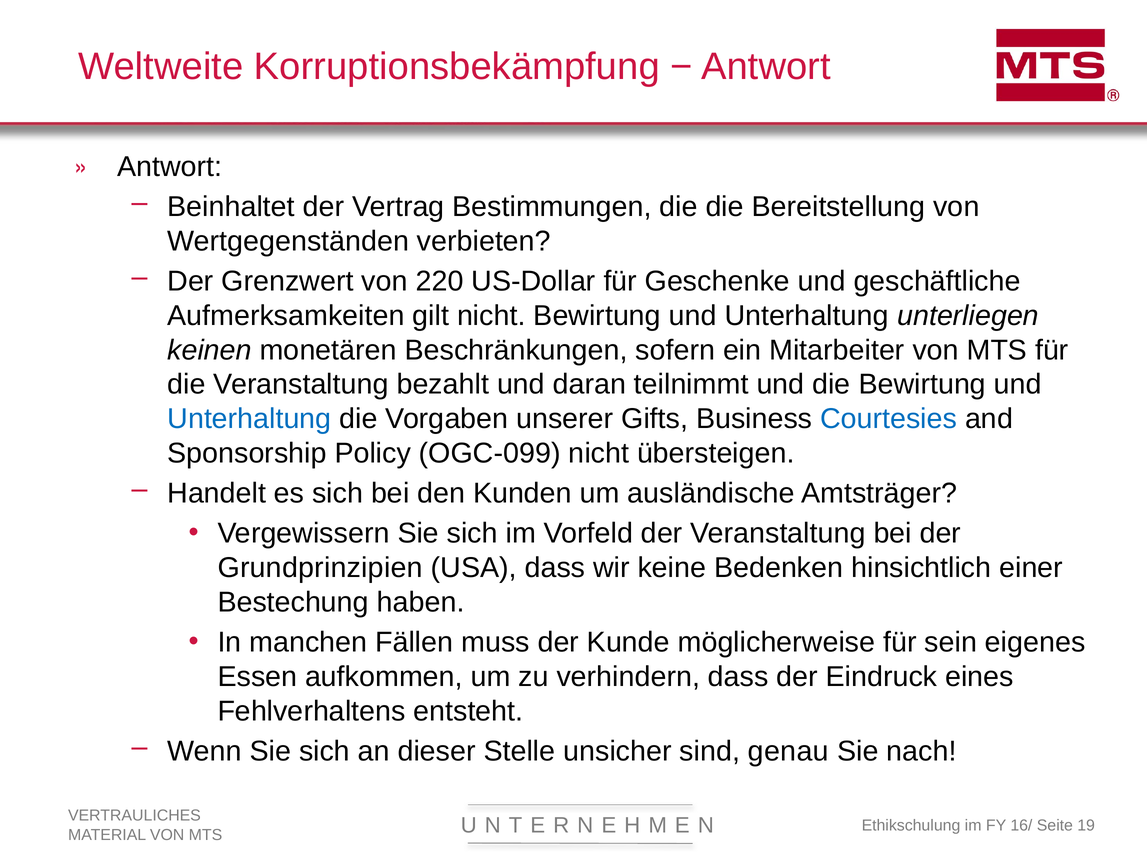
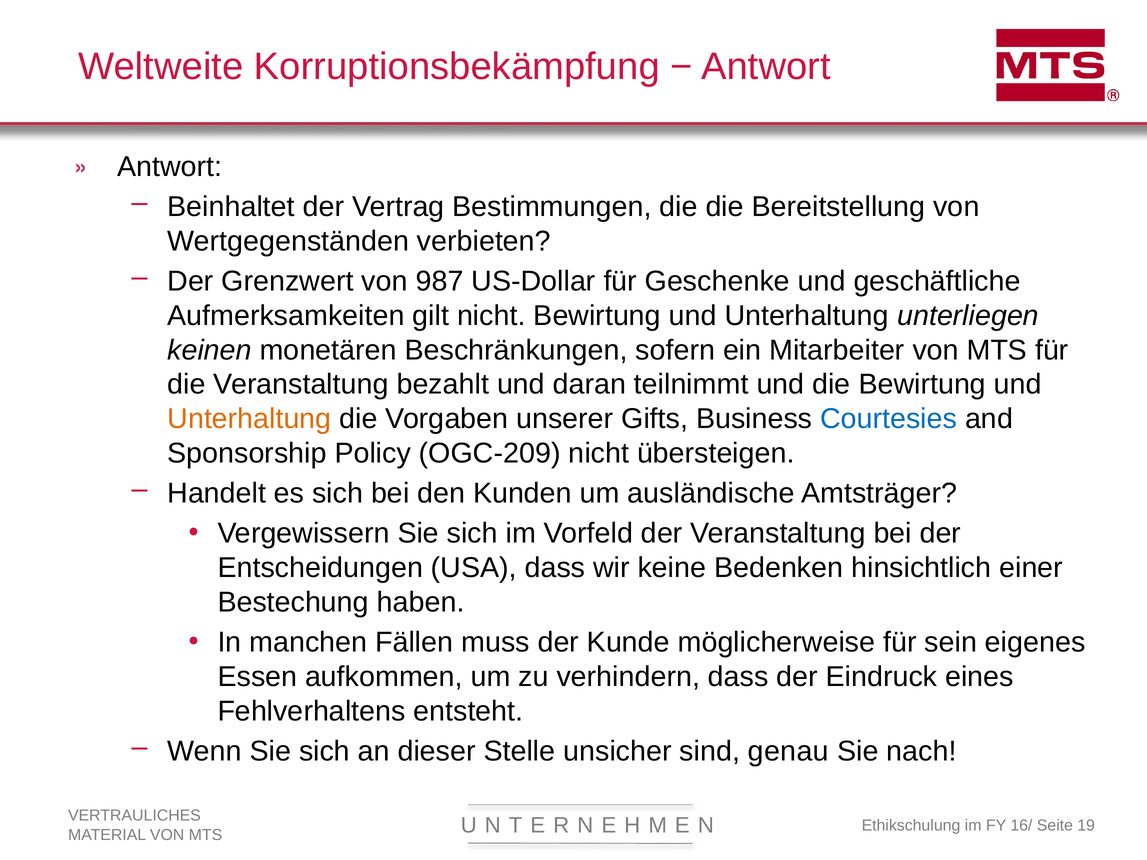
220: 220 -> 987 (440, 281)
Unterhaltung colour: blue -> orange (249, 419)
OGC-099: OGC-099 -> OGC-209 (490, 453)
Grundprinzipien: Grundprinzipien -> Entscheidungen (320, 568)
